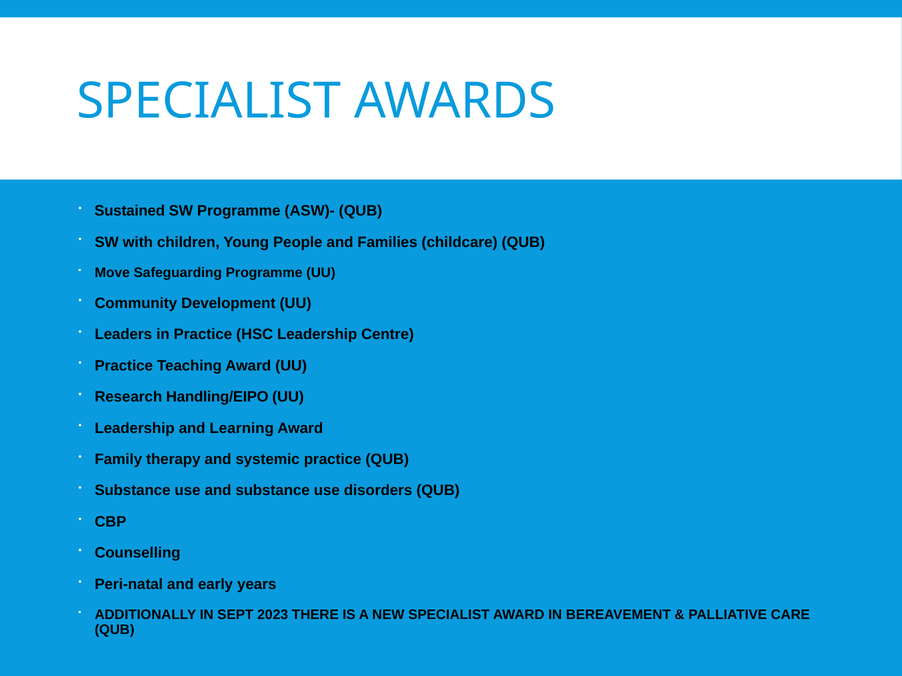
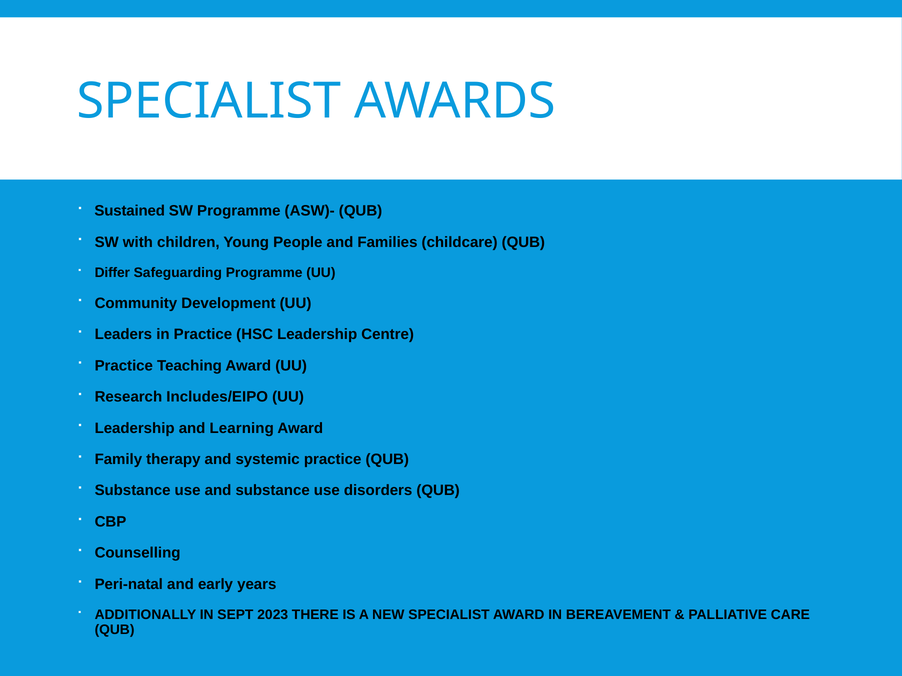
Move: Move -> Differ (112, 273)
Handling/EIPO: Handling/EIPO -> Includes/EIPO (217, 397)
